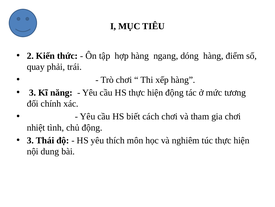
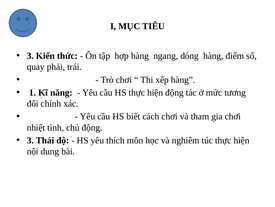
2: 2 -> 3 (30, 56)
3: 3 -> 1 (33, 92)
